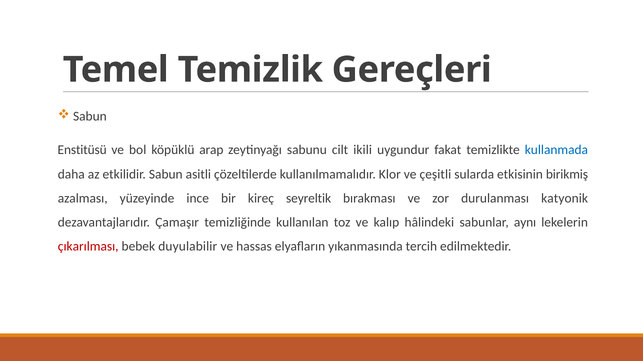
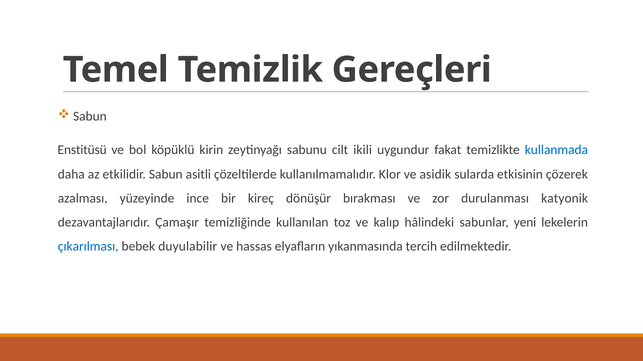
arap: arap -> kirin (211, 150)
çeşitli: çeşitli -> asidik (435, 174)
birikmiş: birikmiş -> çözerek (567, 174)
seyreltik: seyreltik -> dönüşür (309, 199)
aynı: aynı -> yeni (525, 223)
çıkarılması colour: red -> blue (88, 247)
